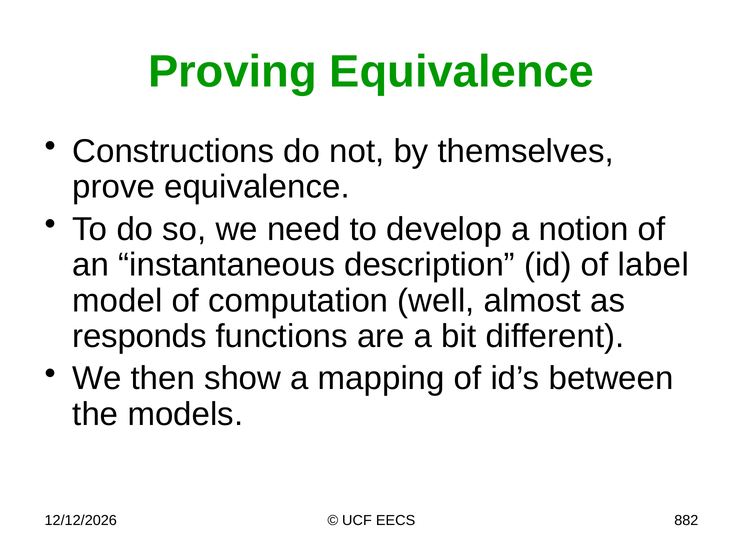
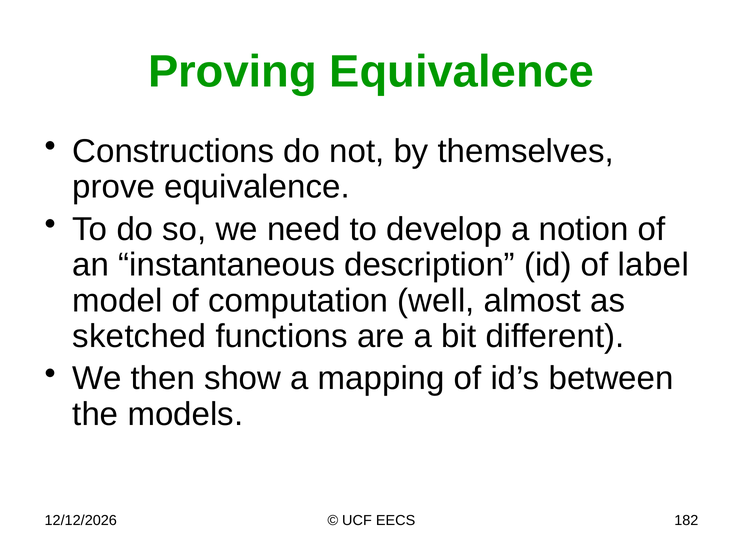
responds: responds -> sketched (139, 336)
882: 882 -> 182 (686, 521)
